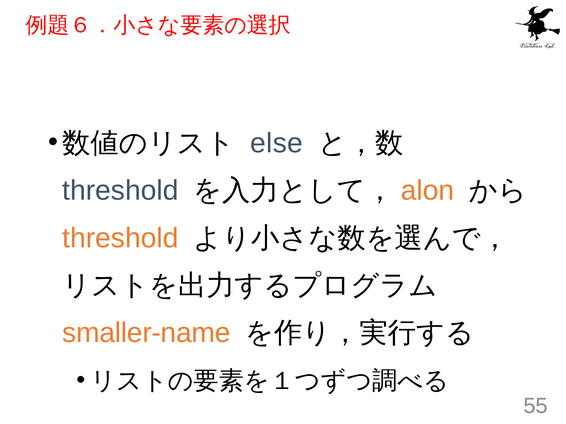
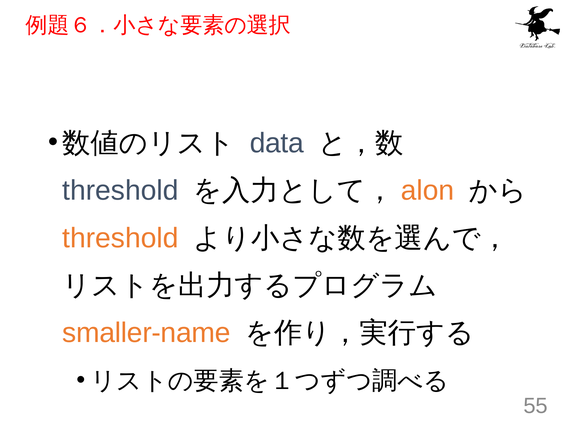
else: else -> data (277, 143)
